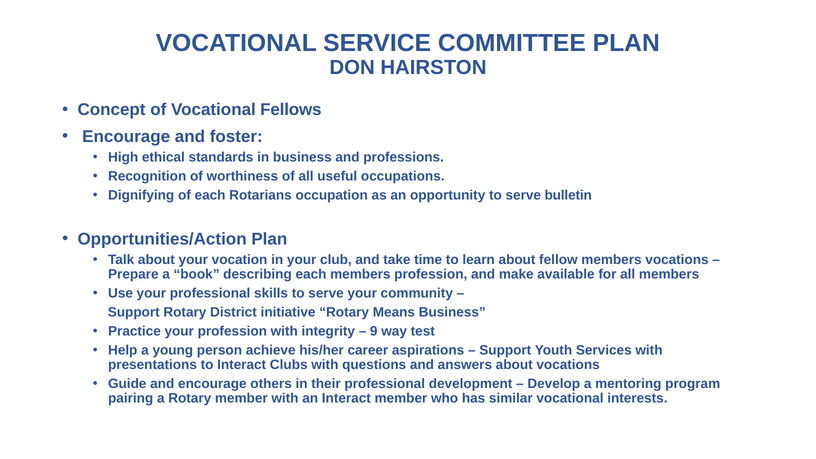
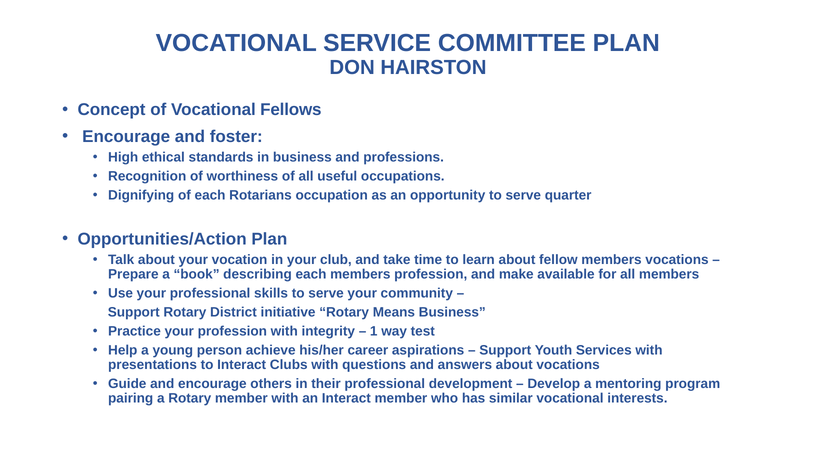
bulletin: bulletin -> quarter (568, 195)
9: 9 -> 1 (374, 331)
